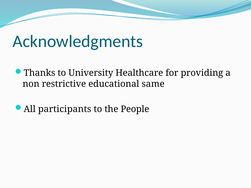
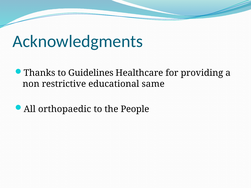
University: University -> Guidelines (91, 73)
participants: participants -> orthopaedic (65, 109)
